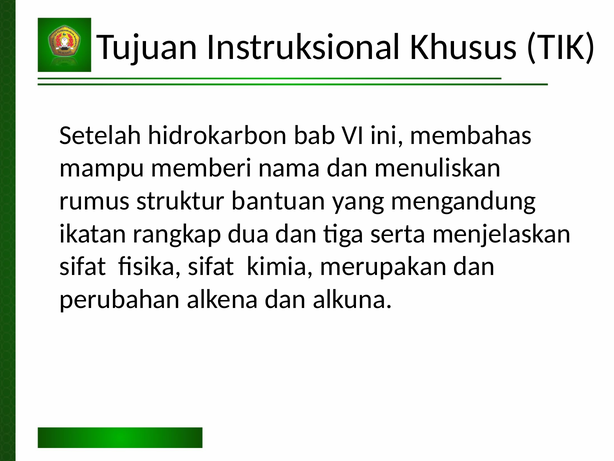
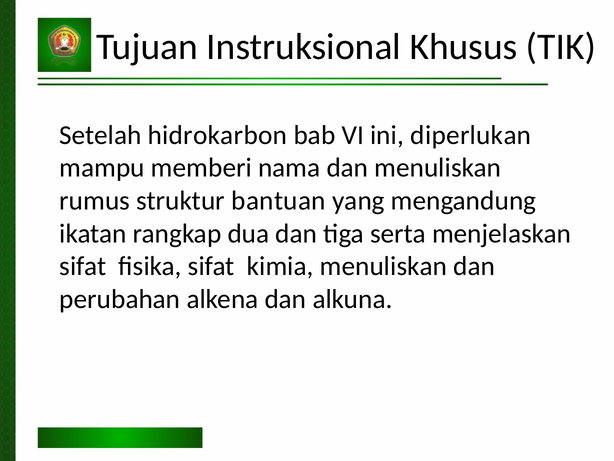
membahas: membahas -> diperlukan (471, 135)
kimia merupakan: merupakan -> menuliskan (383, 266)
